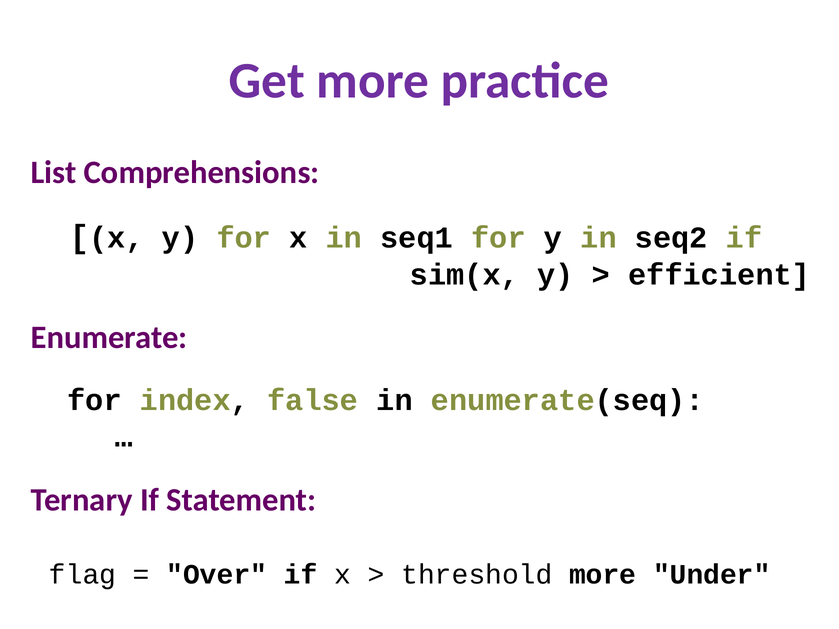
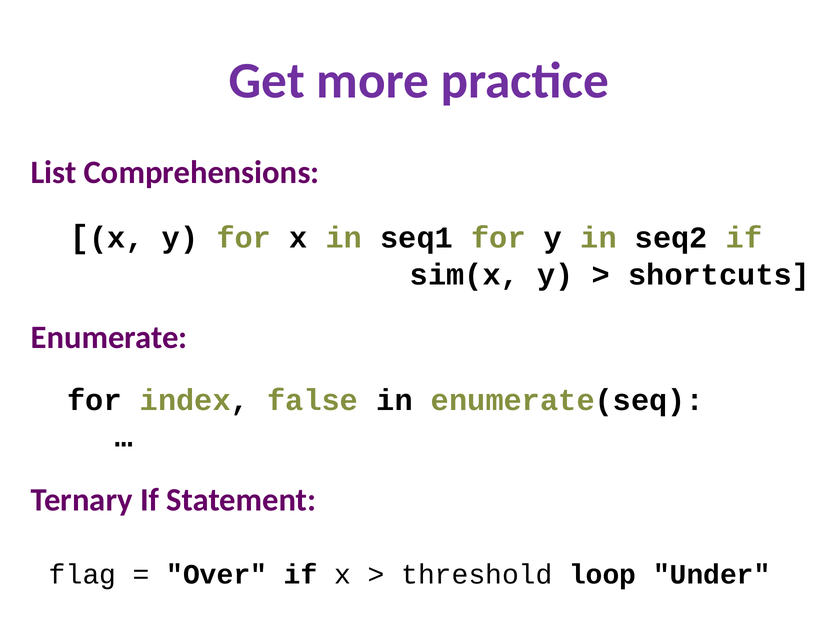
efficient: efficient -> shortcuts (719, 275)
threshold more: more -> loop (603, 575)
